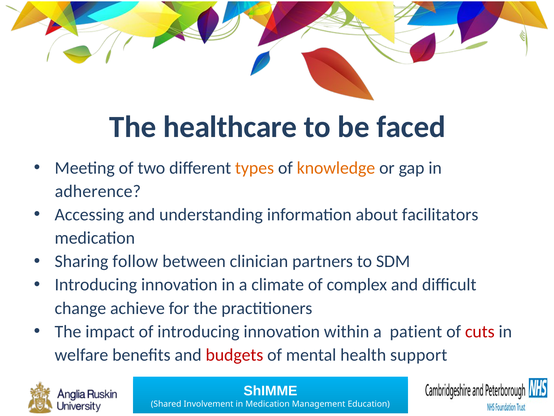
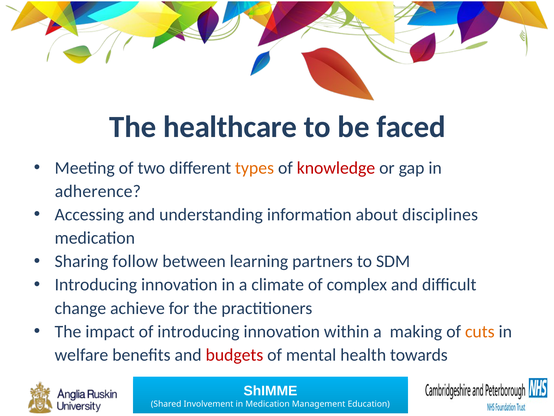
knowledge colour: orange -> red (336, 168)
facilitators: facilitators -> disciplines (440, 214)
clinician: clinician -> learning (259, 261)
patient: patient -> making (416, 331)
cuts colour: red -> orange (480, 331)
support: support -> towards (419, 354)
